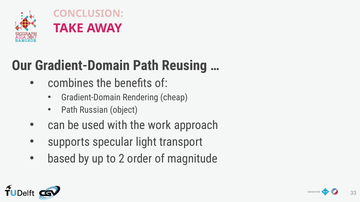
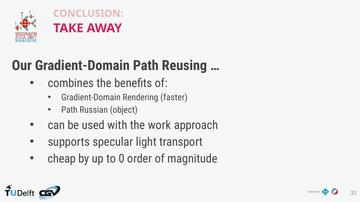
cheap: cheap -> faster (174, 98)
based: based -> cheap (62, 159)
2: 2 -> 0 (122, 159)
